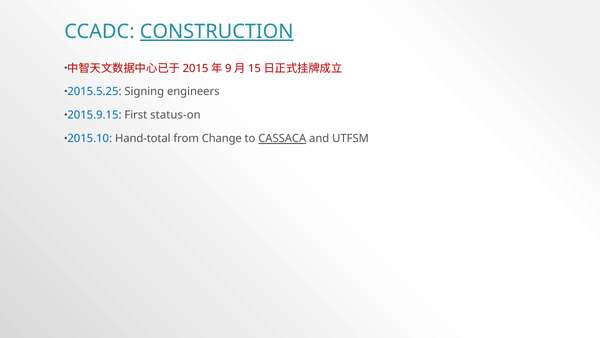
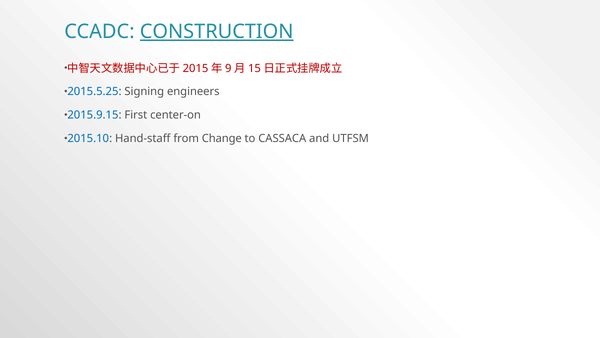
status-on: status-on -> center-on (176, 115)
Hand-total: Hand-total -> Hand-staff (143, 138)
CASSACA underline: present -> none (282, 138)
